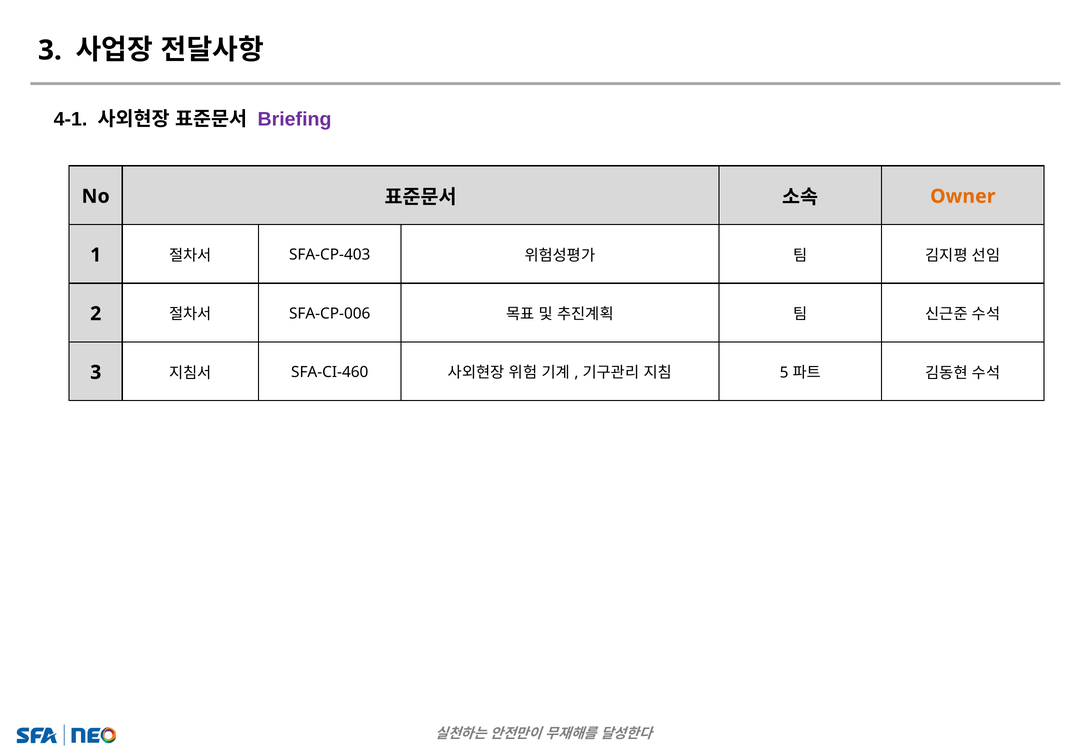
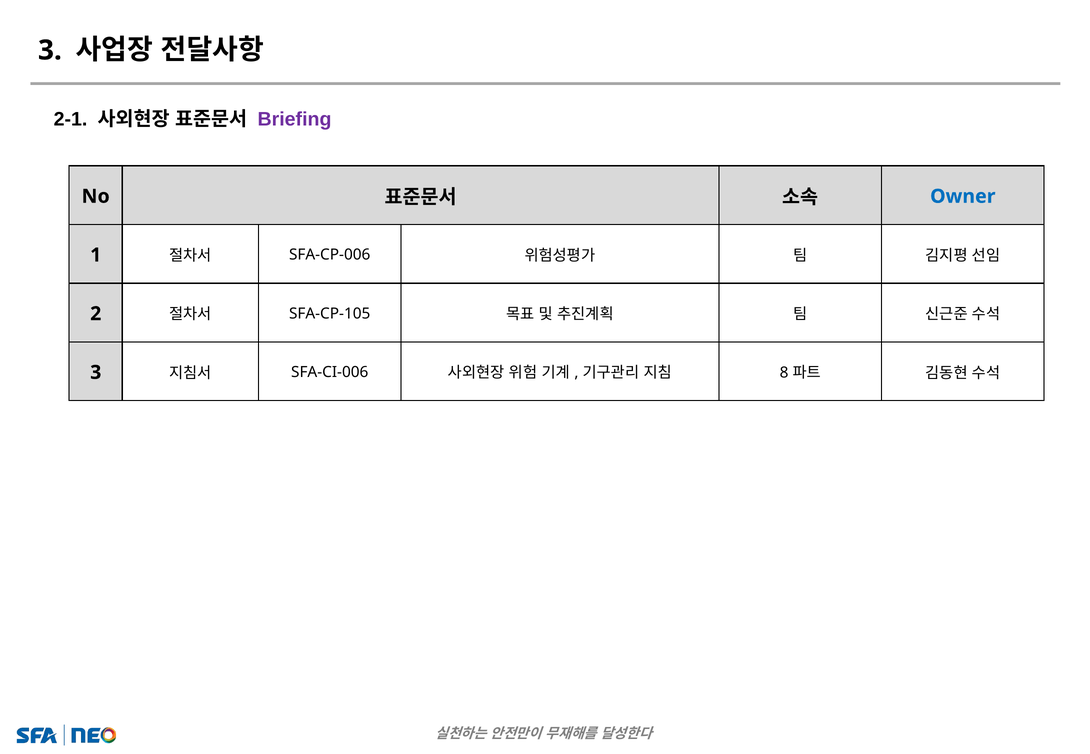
4-1: 4-1 -> 2-1 (71, 120)
Owner colour: orange -> blue (963, 197)
SFA-CP-403: SFA-CP-403 -> SFA-CP-006 (330, 255)
SFA-CP-006: SFA-CP-006 -> SFA-CP-105 (330, 314)
SFA-CI-460: SFA-CI-460 -> SFA-CI-006 (330, 372)
5: 5 -> 8 (784, 373)
